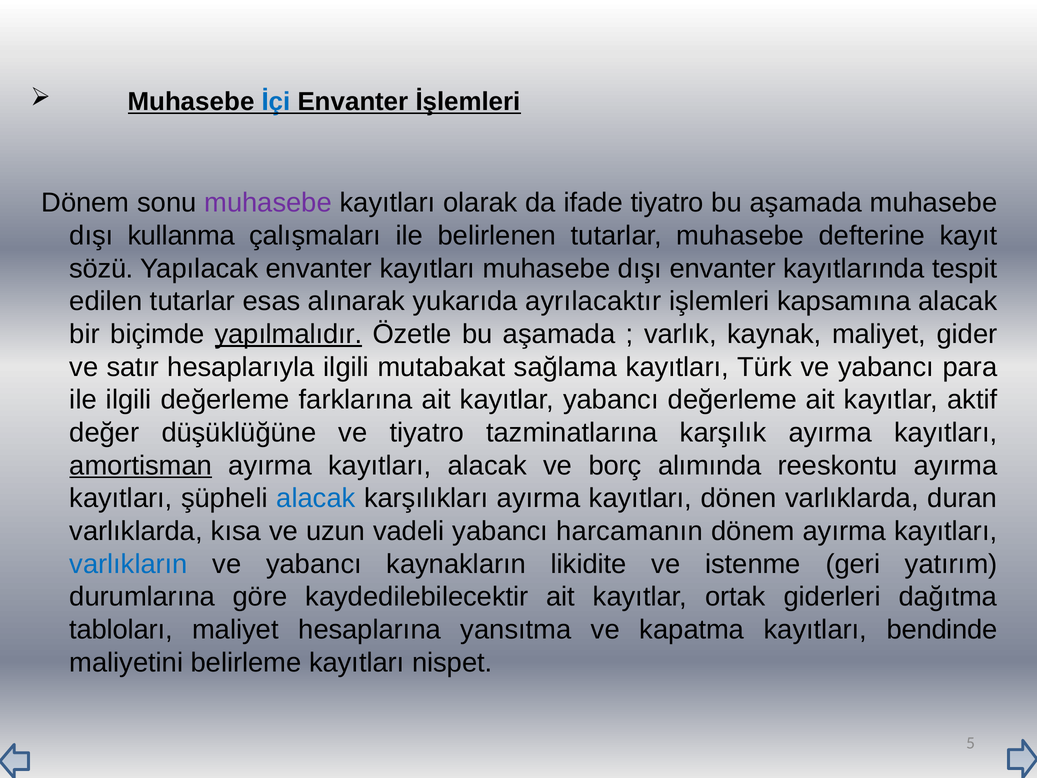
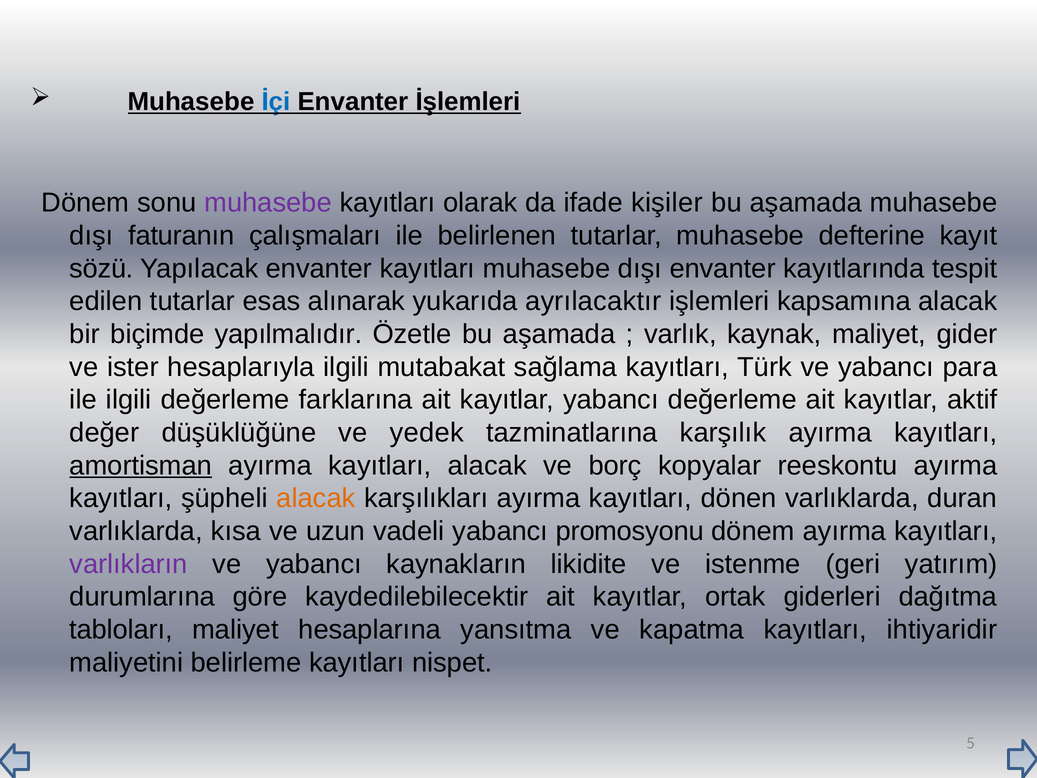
ifade tiyatro: tiyatro -> kişiler (667, 203)
kullanma: kullanma -> faturanın (181, 236)
yapılmalıdır underline: present -> none (288, 334)
satır: satır -> ister (133, 367)
ve tiyatro: tiyatro -> yedek (427, 433)
alımında: alımında -> kopyalar (710, 465)
alacak colour: blue -> orange (316, 498)
harcamanın: harcamanın -> promosyonu (630, 531)
varlıkların colour: blue -> purple (129, 564)
bendinde: bendinde -> ihtiyaridir (942, 630)
